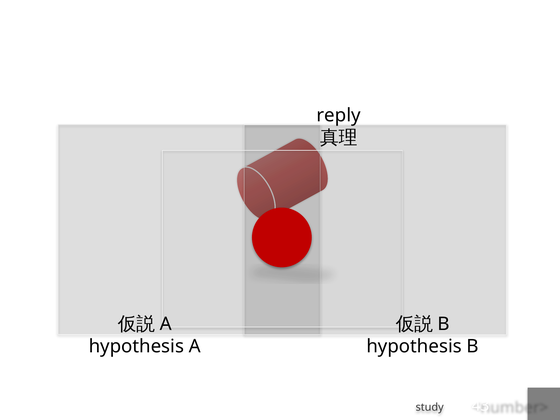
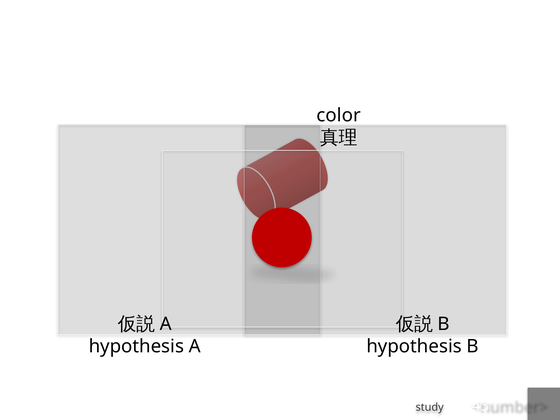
reply: reply -> color (339, 115)
